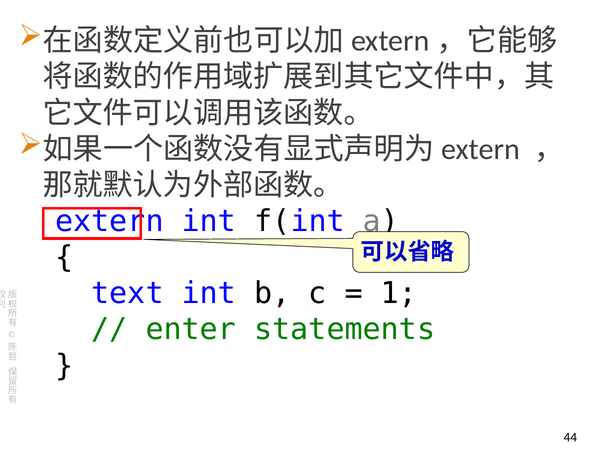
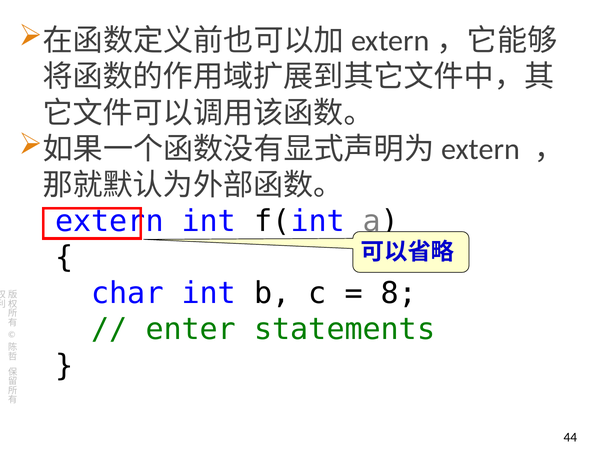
text: text -> char (127, 294)
1: 1 -> 8 (399, 294)
